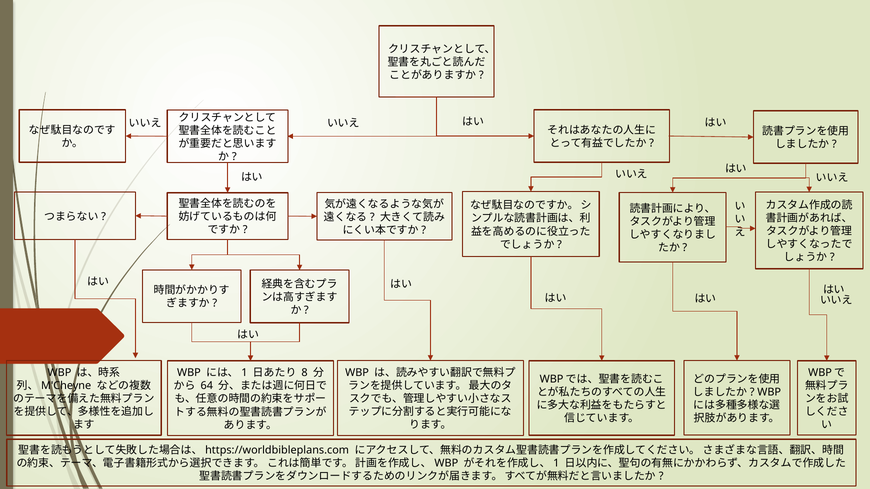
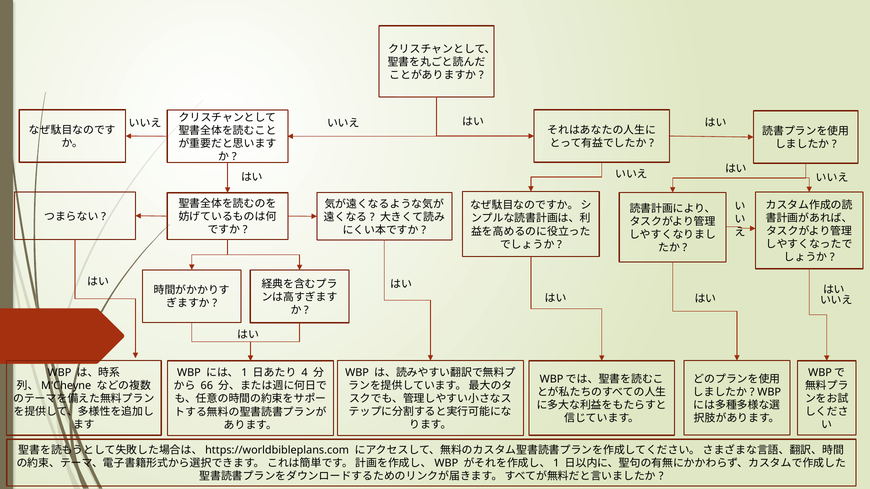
8: 8 -> 4 (305, 373)
64: 64 -> 66 (207, 386)
